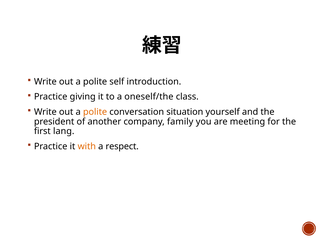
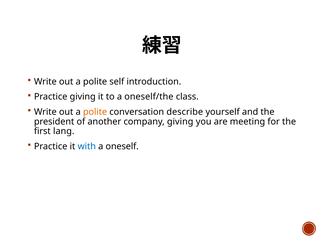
situation: situation -> describe (185, 112)
company family: family -> giving (180, 122)
with colour: orange -> blue (87, 146)
respect: respect -> oneself (122, 146)
